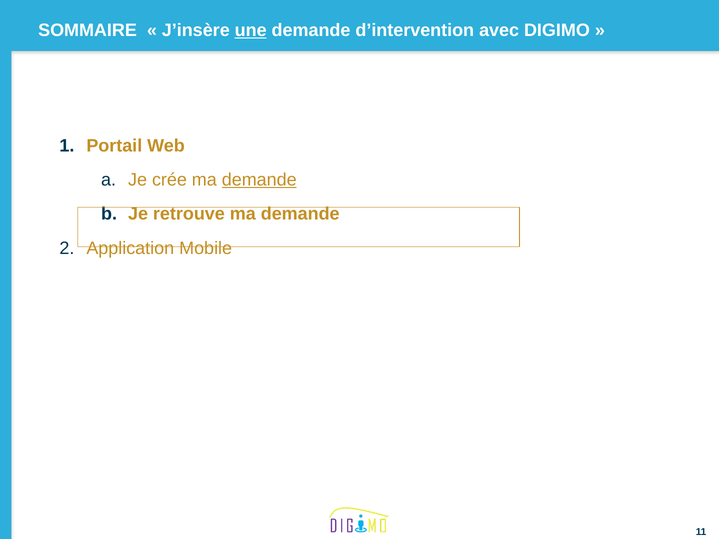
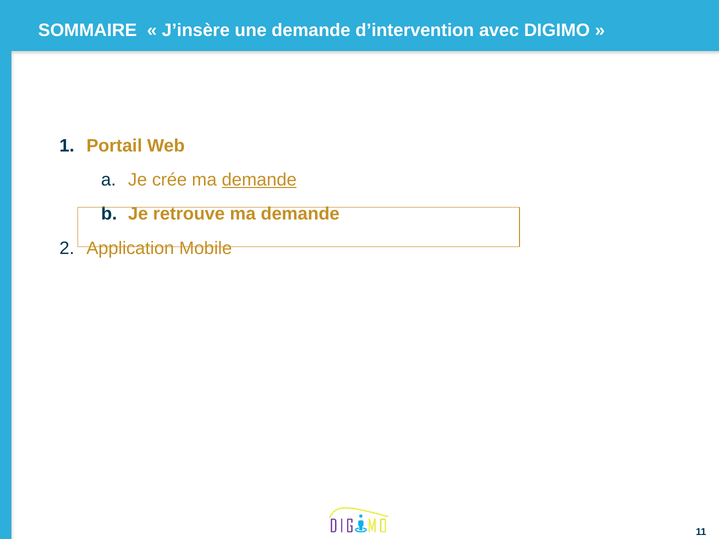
une underline: present -> none (251, 30)
